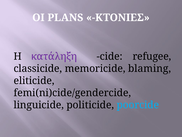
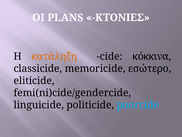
κατάληξη colour: purple -> orange (54, 56)
refugee: refugee -> κόκκινα (152, 56)
blaming: blaming -> εσώτερο (150, 68)
